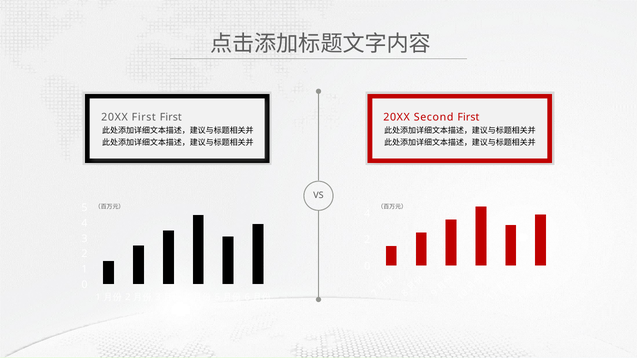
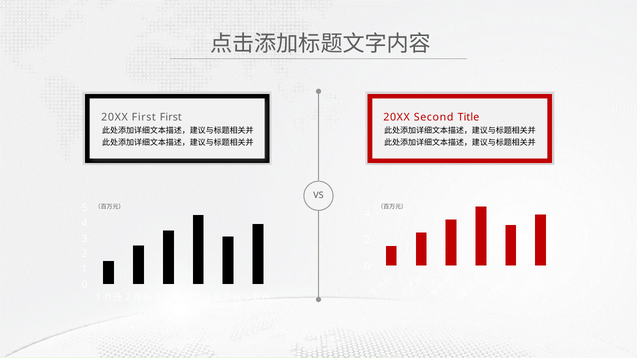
Second First: First -> Title (468, 117)
